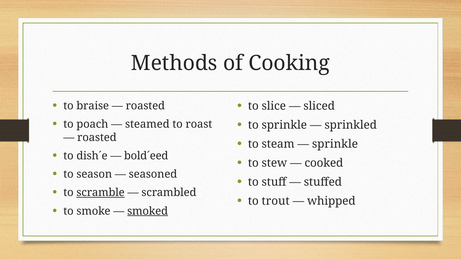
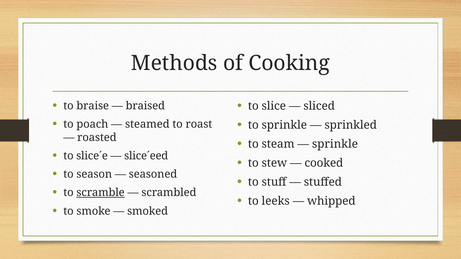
roasted: roasted -> braised (145, 106)
dish´e: dish´e -> slice´e (92, 156)
bold´eed: bold´eed -> slice´eed (146, 156)
trout: trout -> leeks (276, 201)
smoked underline: present -> none (148, 211)
